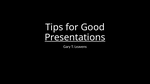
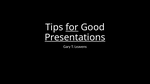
for underline: none -> present (72, 27)
